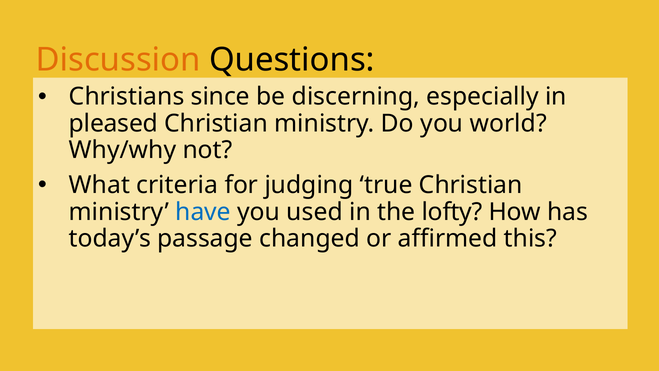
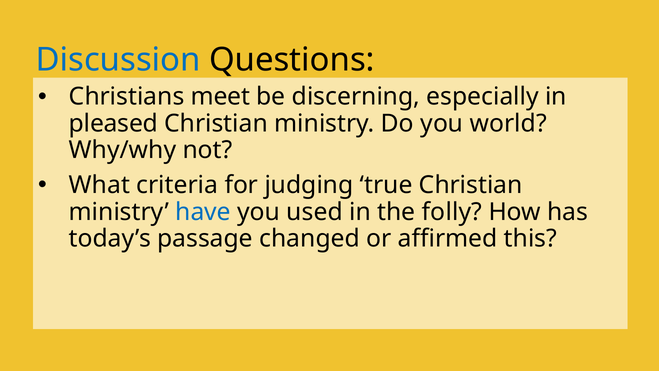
Discussion colour: orange -> blue (118, 60)
since: since -> meet (220, 97)
lofty: lofty -> folly (452, 212)
